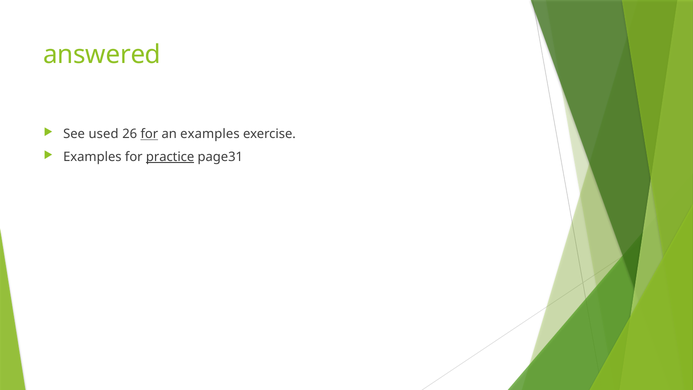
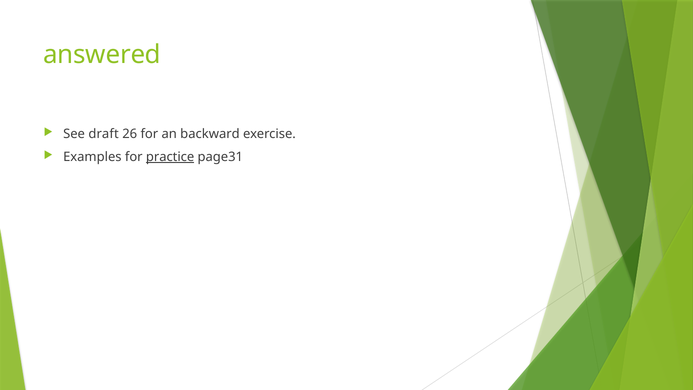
used: used -> draft (104, 134)
for underline: present -> none (149, 134)
an examples: examples -> backward (210, 134)
